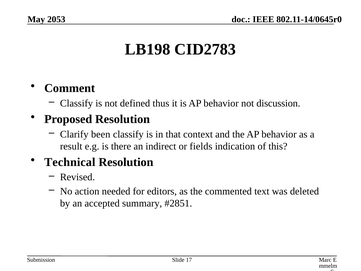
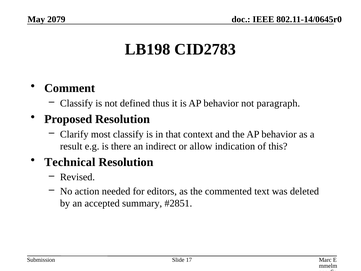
2053: 2053 -> 2079 (56, 19)
discussion: discussion -> paragraph (278, 103)
been: been -> most (101, 134)
fields: fields -> allow (201, 146)
